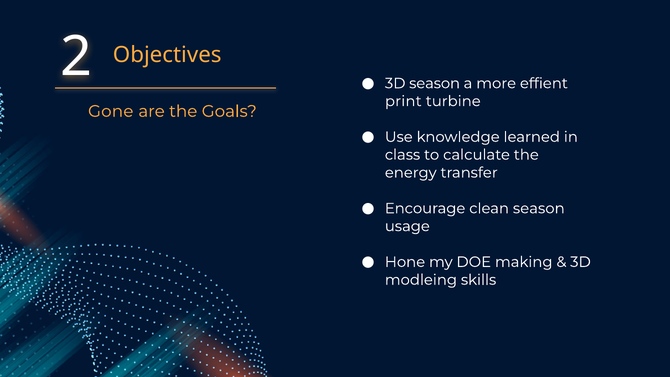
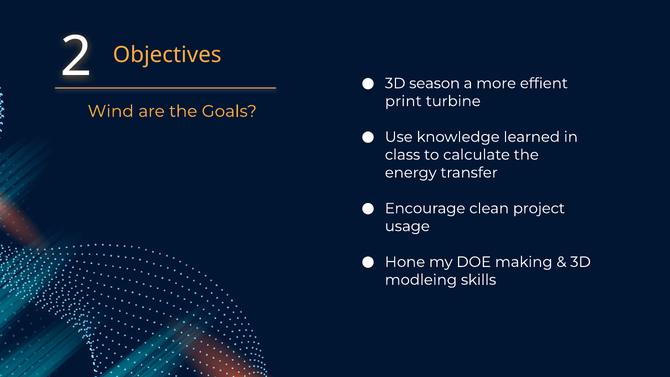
Gone: Gone -> Wind (111, 111)
clean season: season -> project (539, 208)
